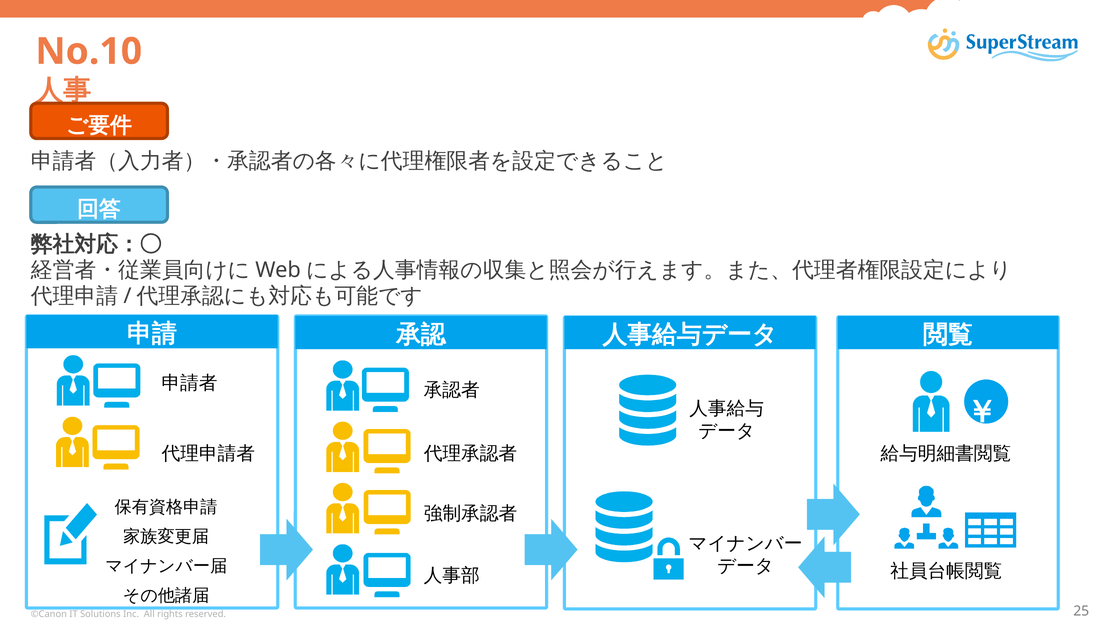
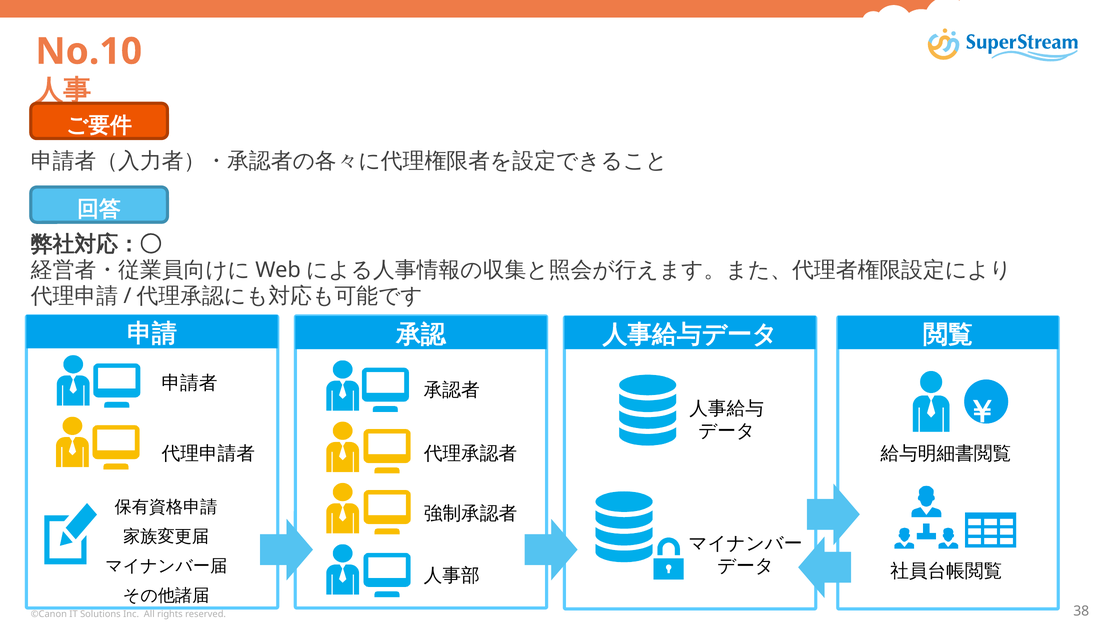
25: 25 -> 38 (1081, 611)
